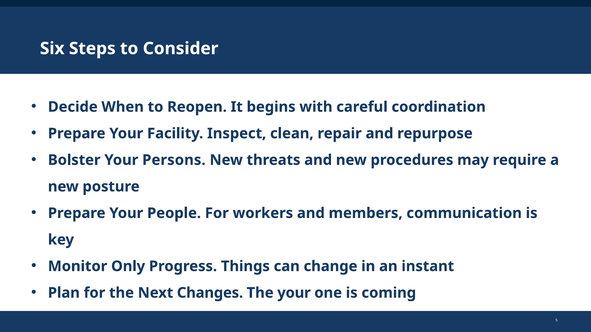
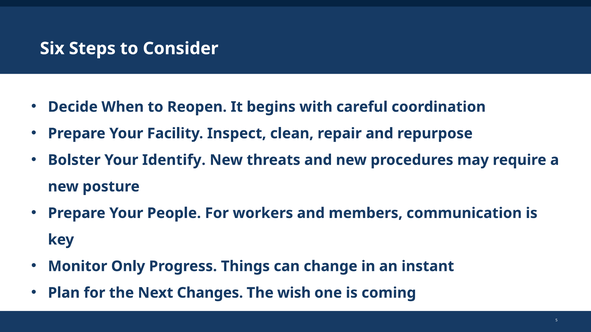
Persons: Persons -> Identify (174, 160)
The your: your -> wish (294, 293)
